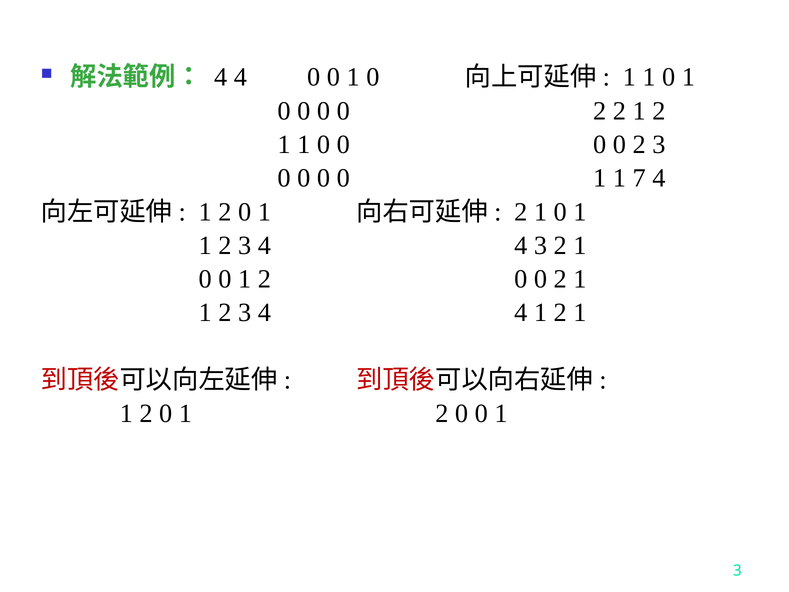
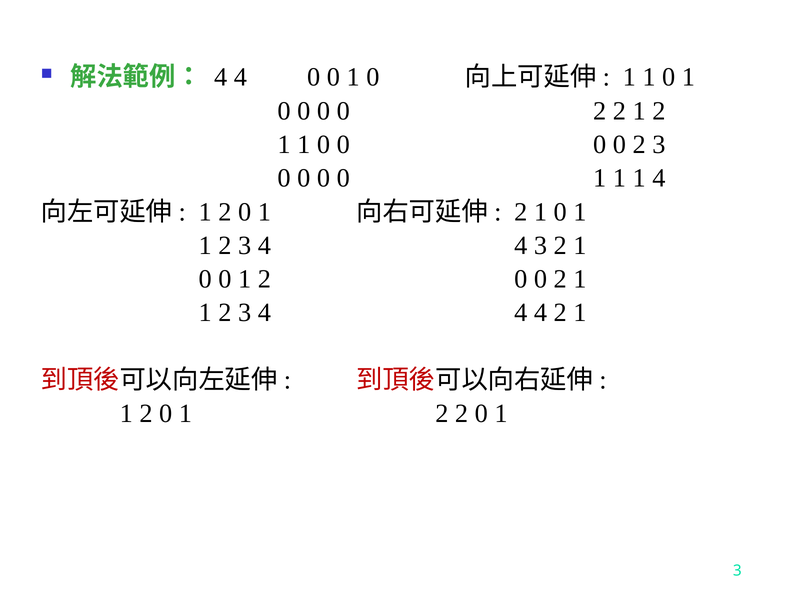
1 1 7: 7 -> 1 (639, 178)
4 4 1: 1 -> 4 (540, 313)
0: 0 -> 2 (462, 414)
